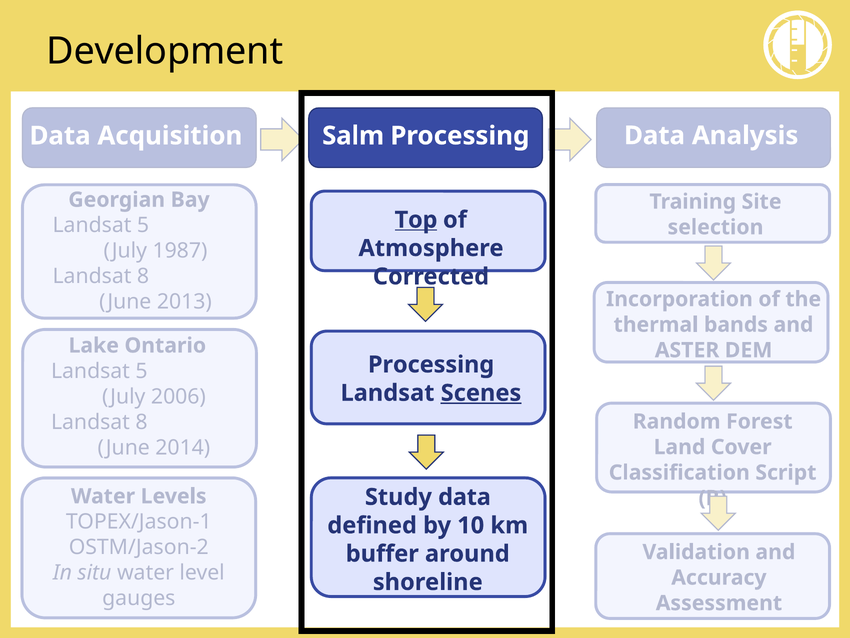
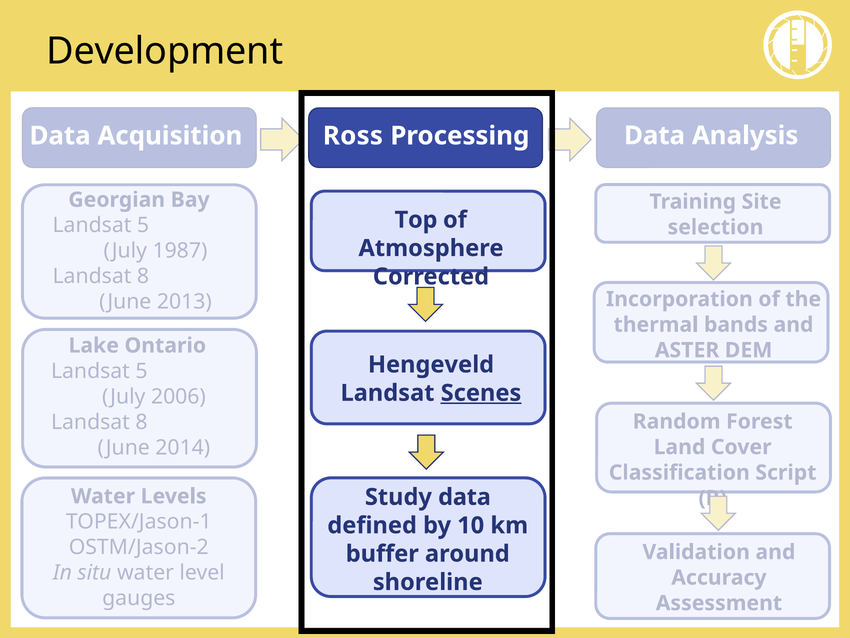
Salm: Salm -> Ross (353, 136)
Top underline: present -> none (416, 220)
Processing: Processing -> Hengeveld (431, 364)
